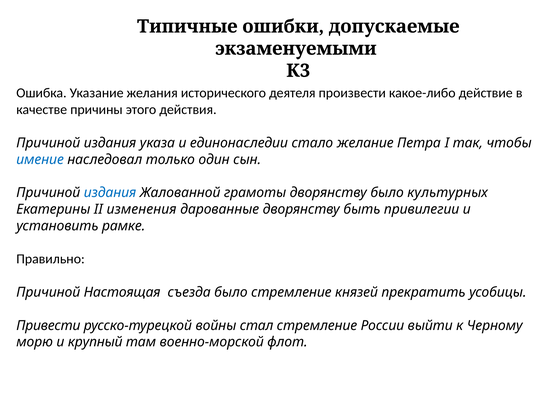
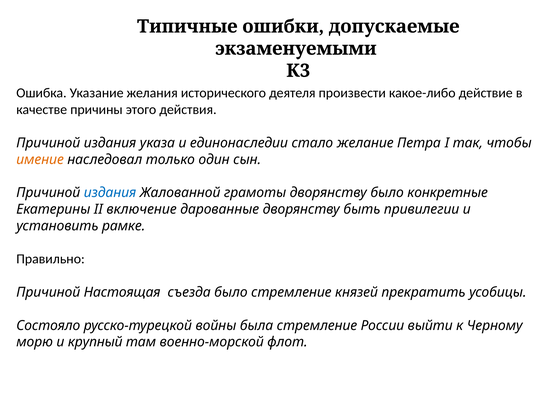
имение colour: blue -> orange (40, 159)
культурных: культурных -> конкретные (448, 193)
изменения: изменения -> включение (142, 209)
Привести: Привести -> Состояло (48, 325)
стал: стал -> была (257, 325)
